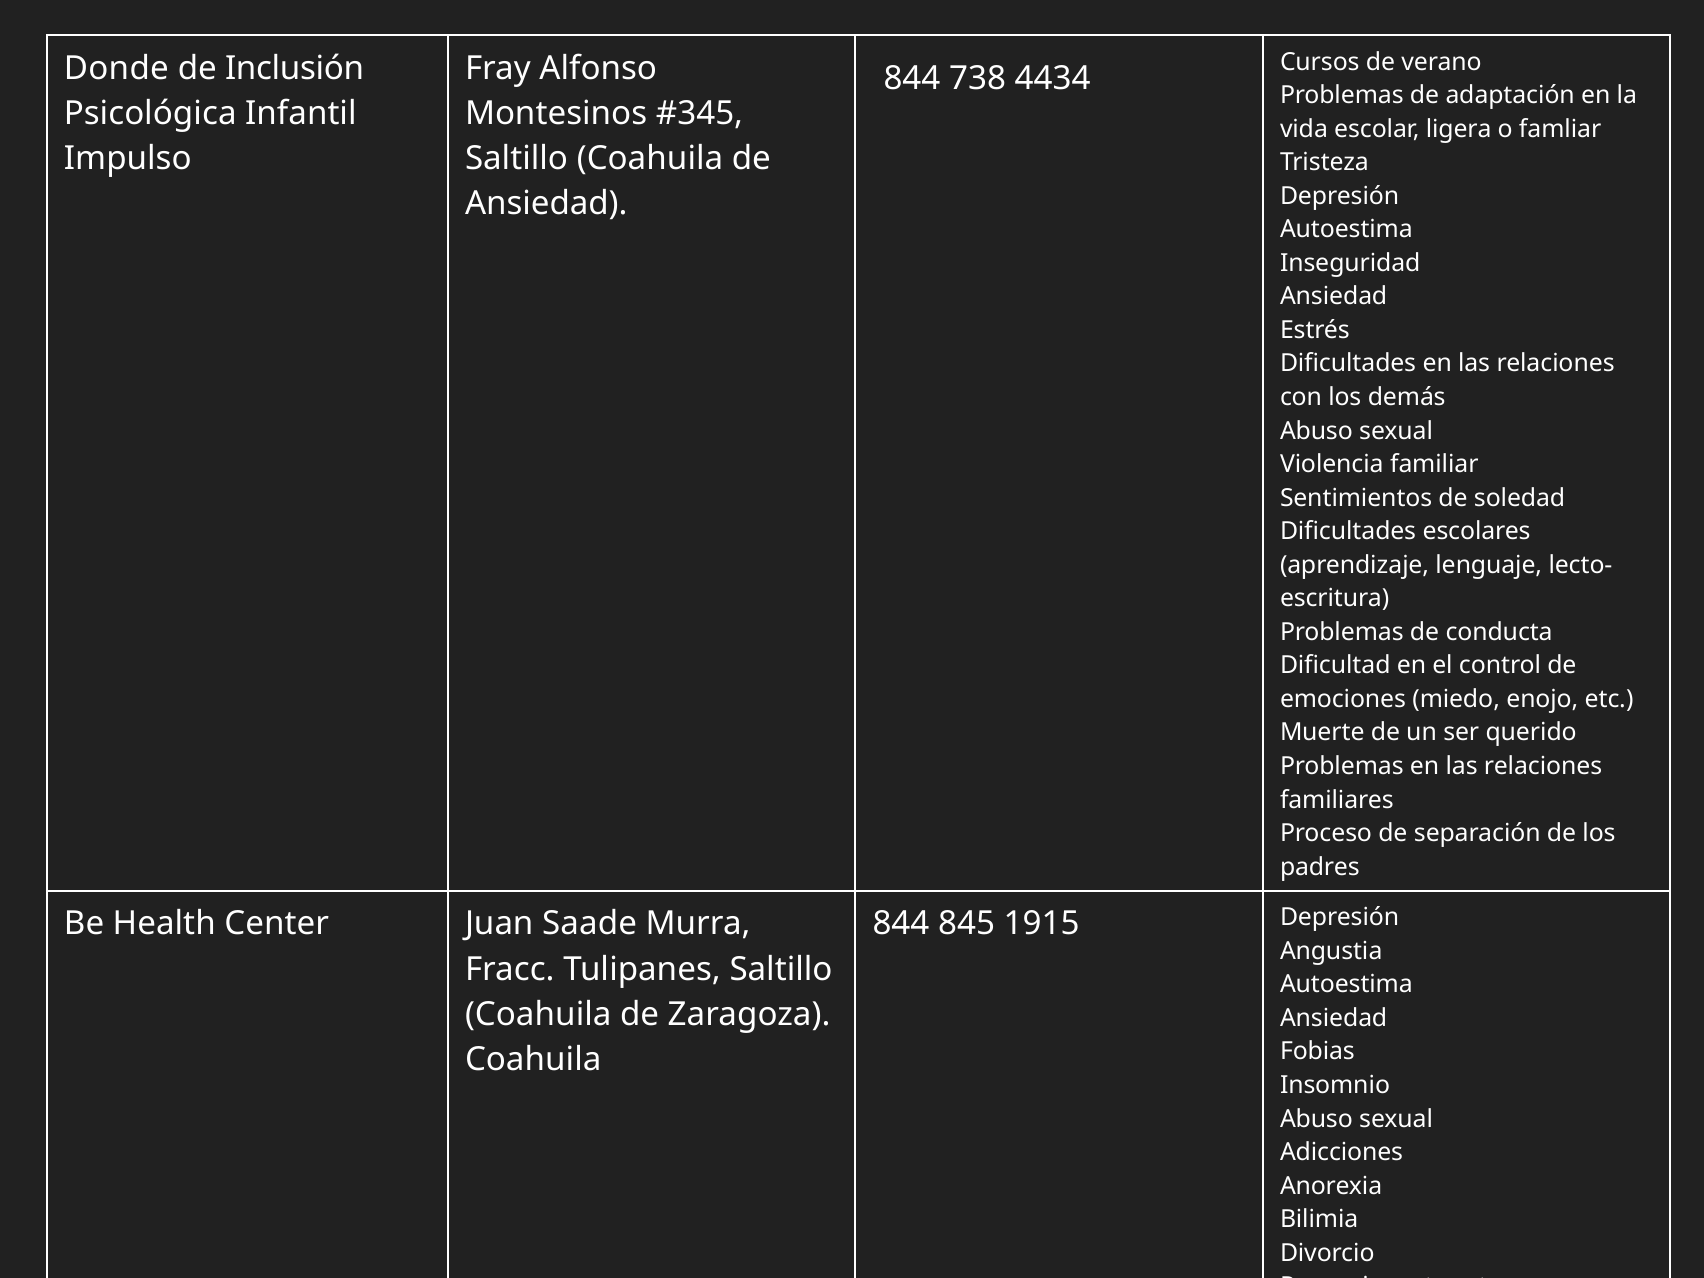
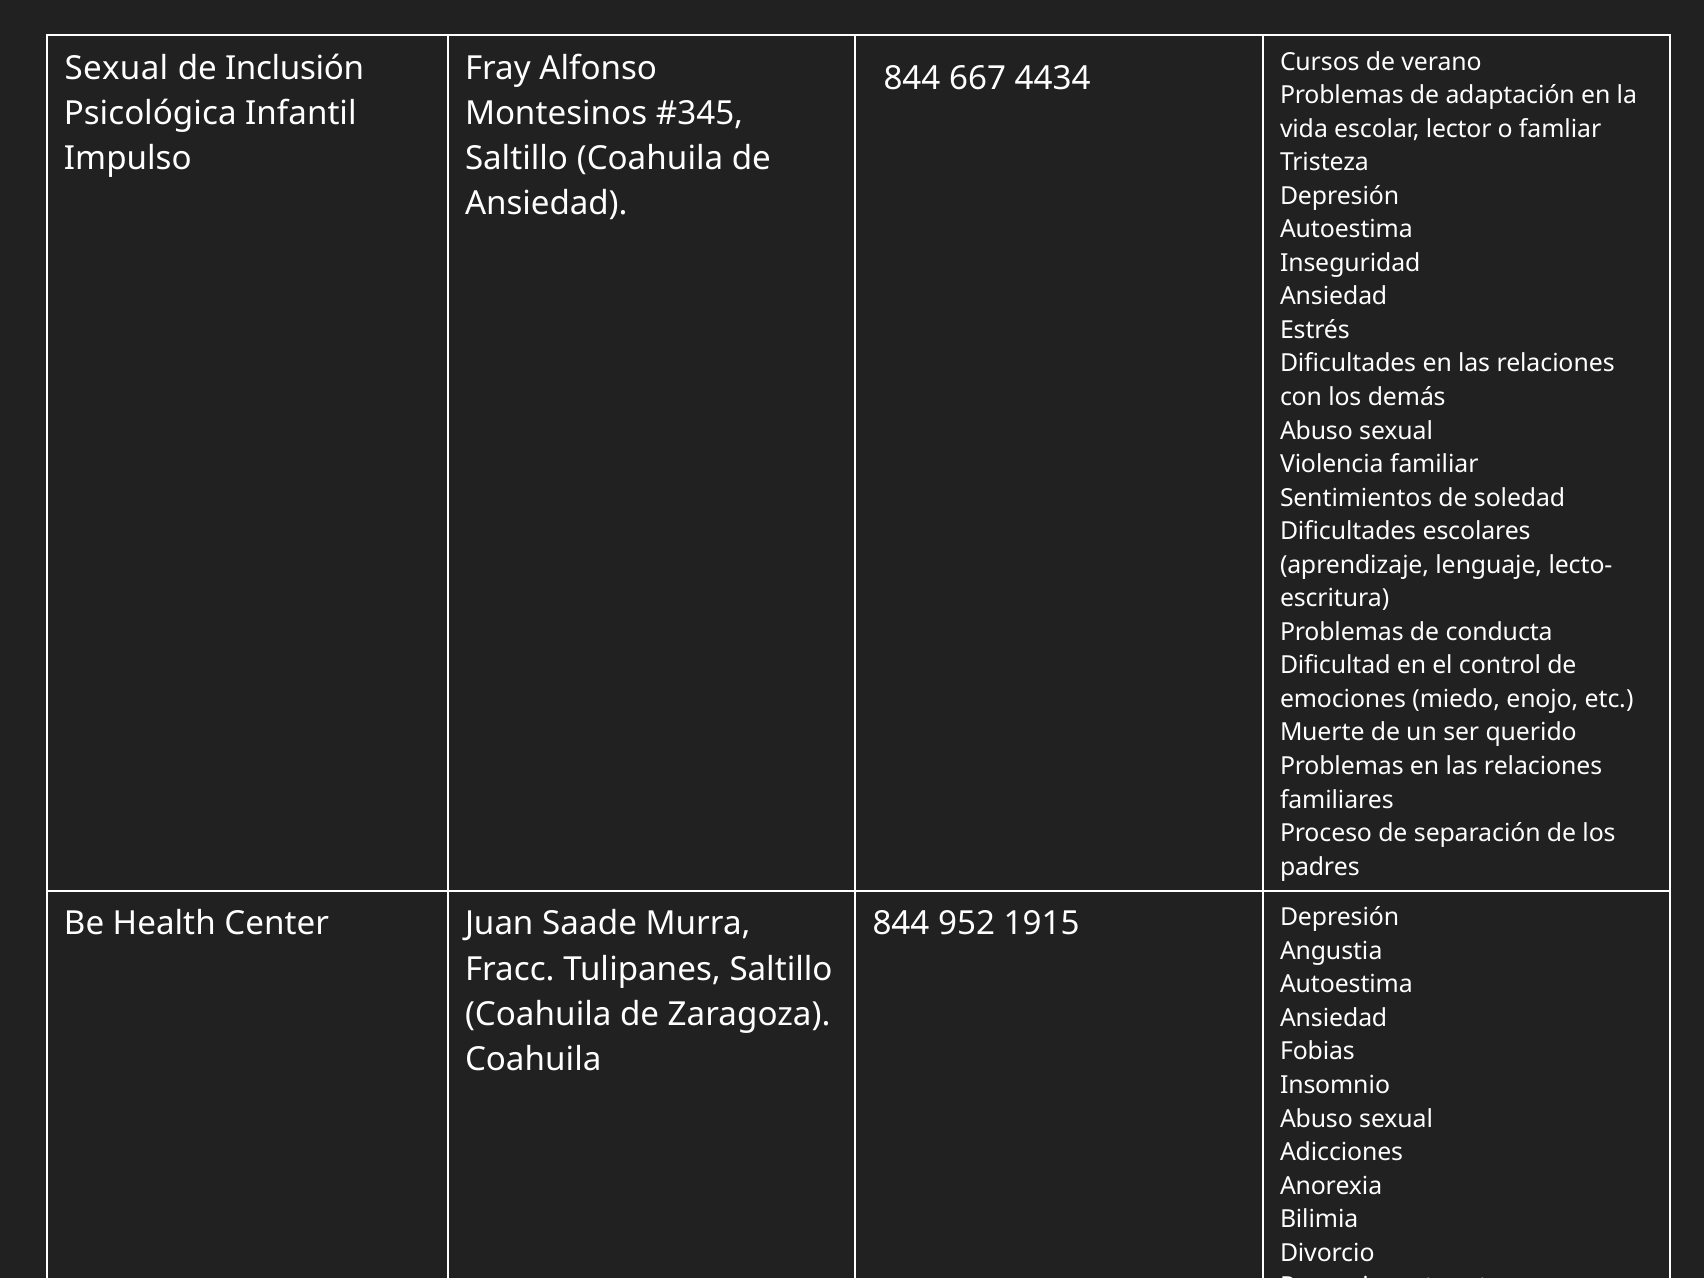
Donde: Donde -> Sexual (116, 68)
738: 738 -> 667 (978, 78)
ligera: ligera -> lector (1459, 129)
845: 845 -> 952 (967, 924)
